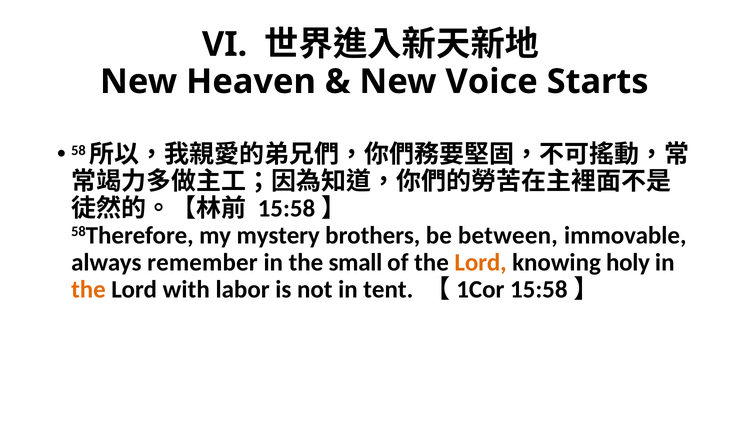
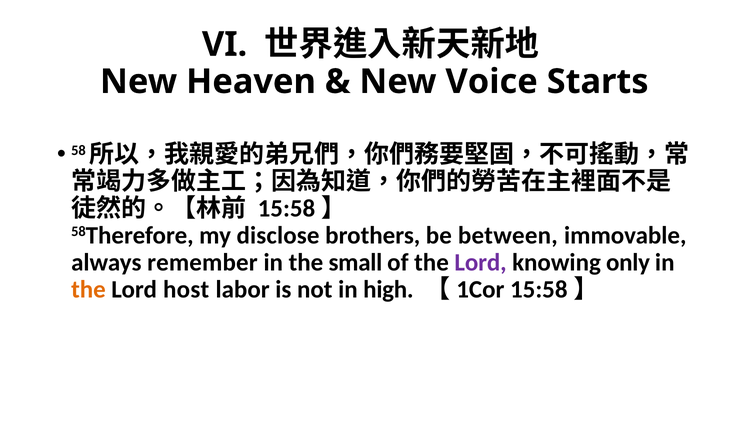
mystery: mystery -> disclose (278, 235)
Lord colour: orange -> purple (481, 262)
holy: holy -> only (628, 262)
with: with -> host (186, 289)
tent: tent -> high (388, 289)
